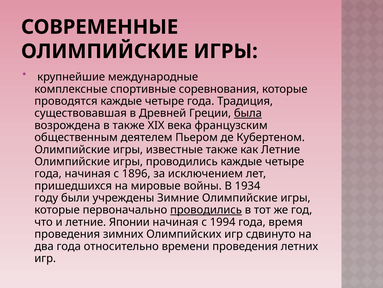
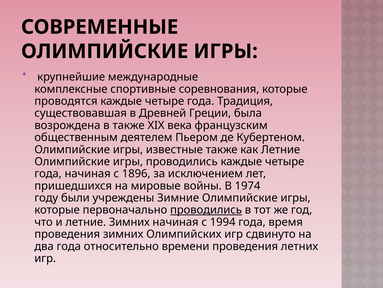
была underline: present -> none (248, 113)
1934: 1934 -> 1974 (248, 185)
летние Японии: Японии -> Зимних (129, 222)
